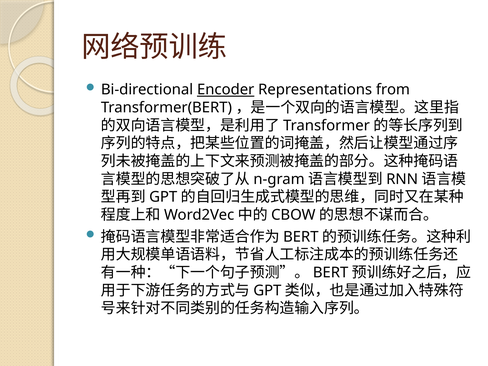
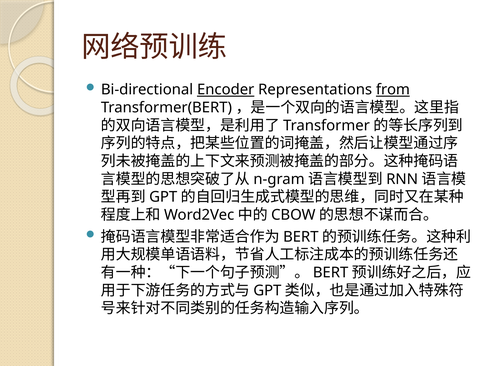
from underline: none -> present (393, 90)
